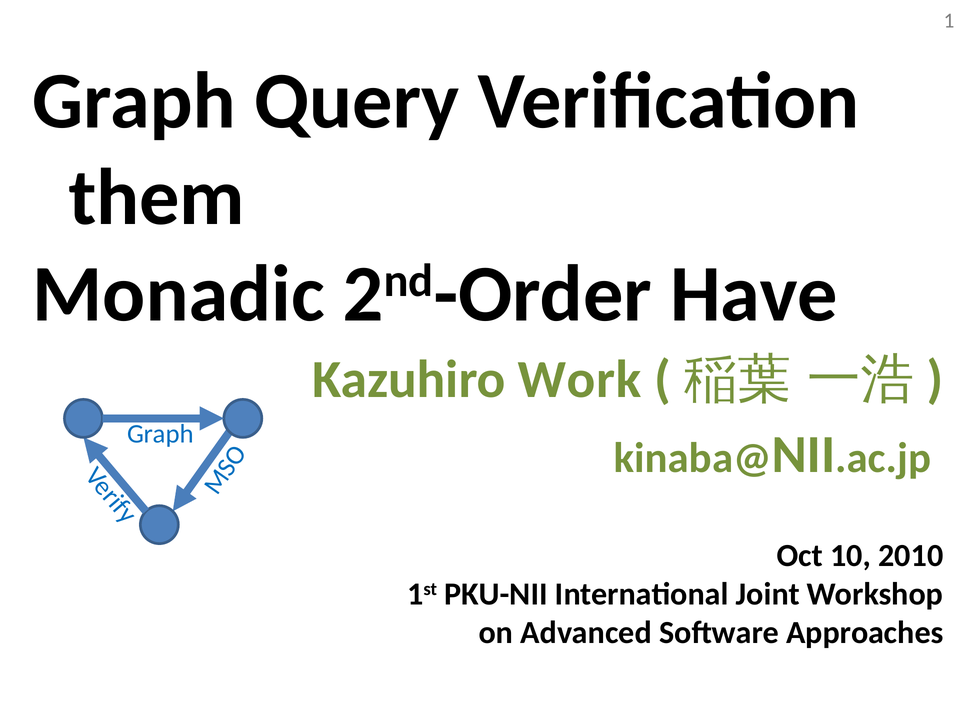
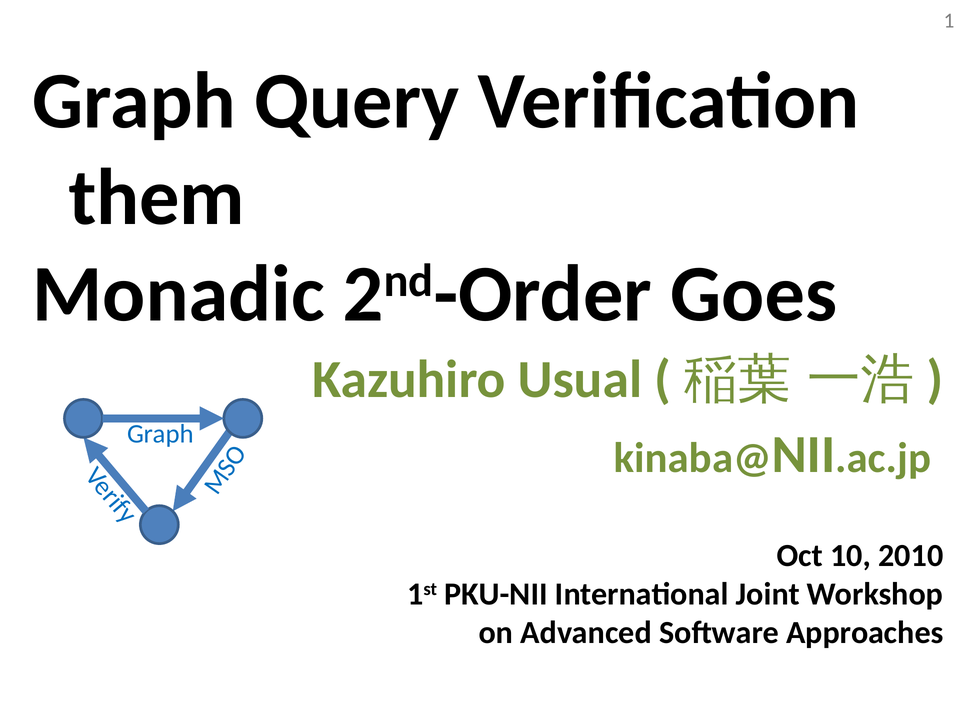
Have: Have -> Goes (754, 294)
Work: Work -> Usual (580, 379)
